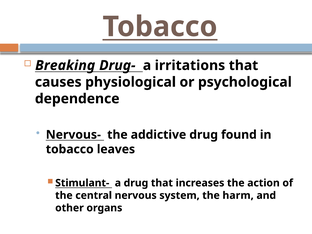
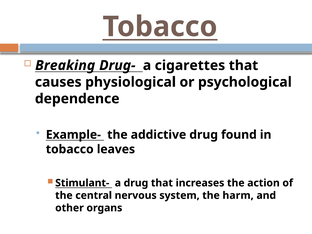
irritations: irritations -> cigarettes (190, 65)
Nervous-: Nervous- -> Example- (73, 135)
